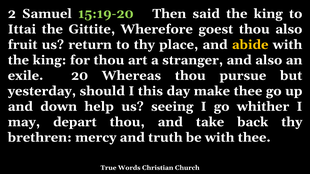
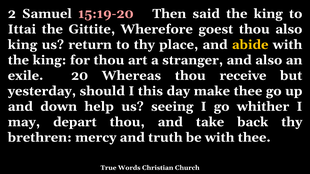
15:19-20 colour: light green -> pink (106, 14)
fruit: fruit -> king (22, 45)
pursue: pursue -> receive (243, 76)
